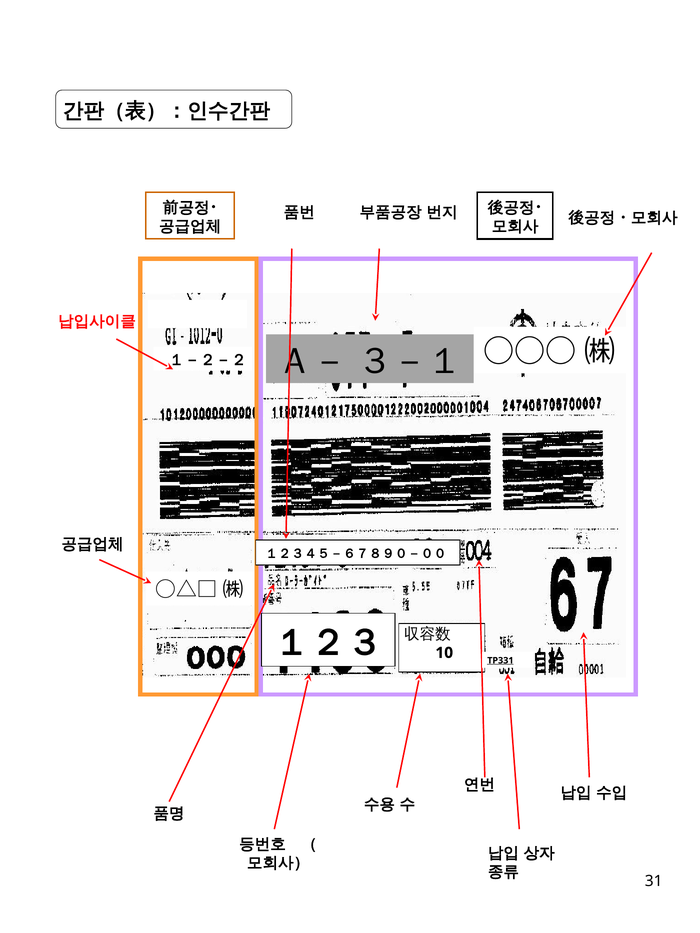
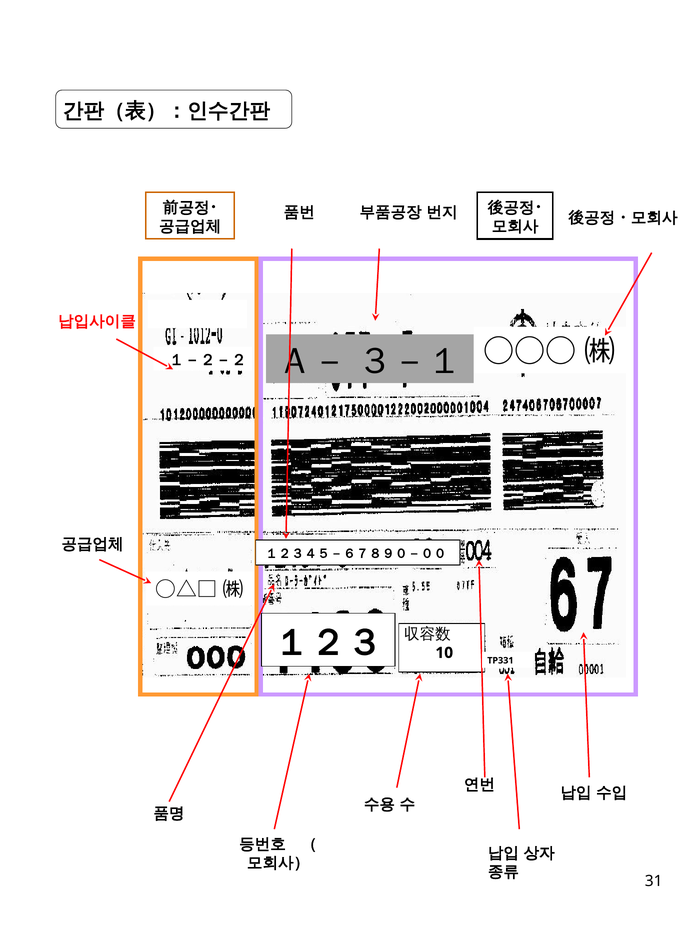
TP331 underline: present -> none (500, 661)
